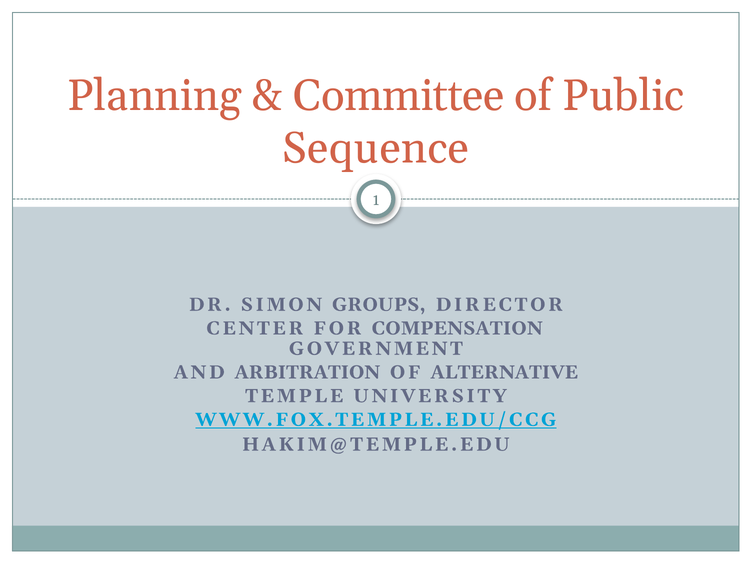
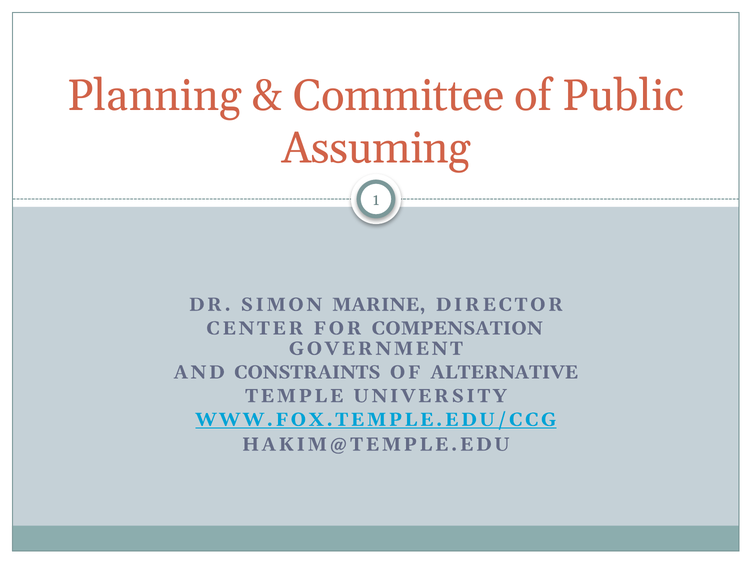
Sequence: Sequence -> Assuming (376, 148)
GROUPS: GROUPS -> MARINE (379, 305)
ARBITRATION: ARBITRATION -> CONSTRAINTS (307, 372)
